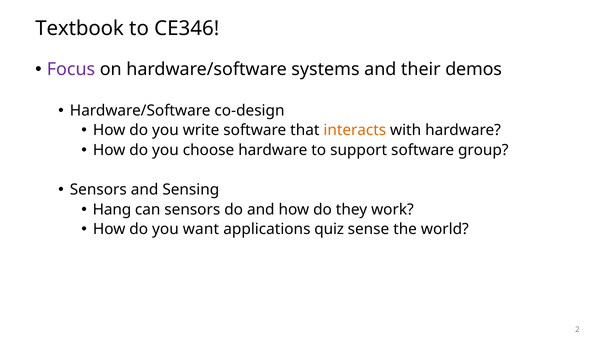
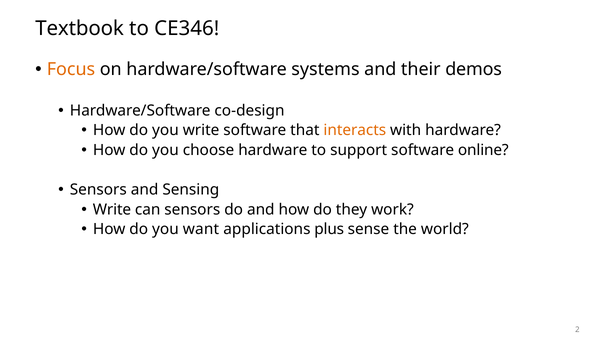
Focus colour: purple -> orange (71, 70)
group: group -> online (483, 150)
Hang: Hang -> Write (112, 210)
quiz: quiz -> plus (329, 229)
